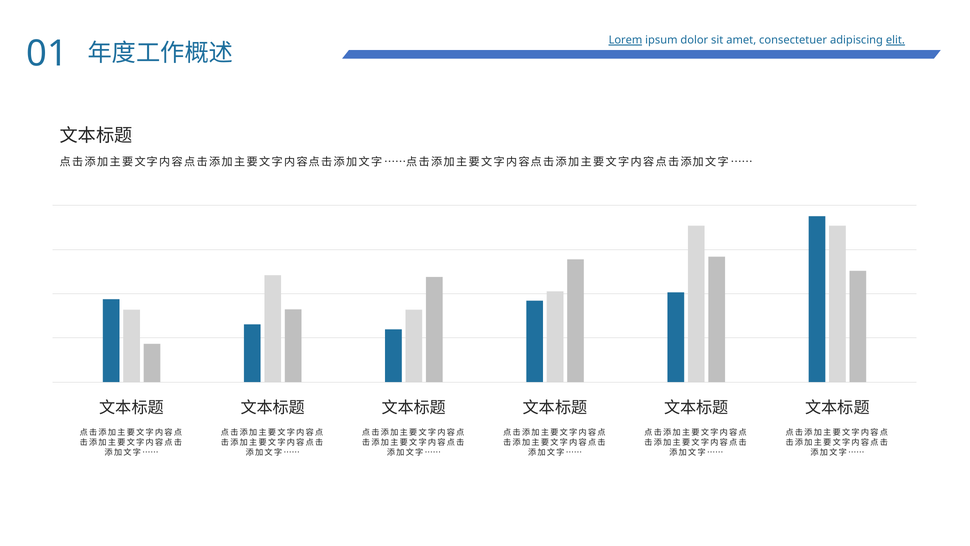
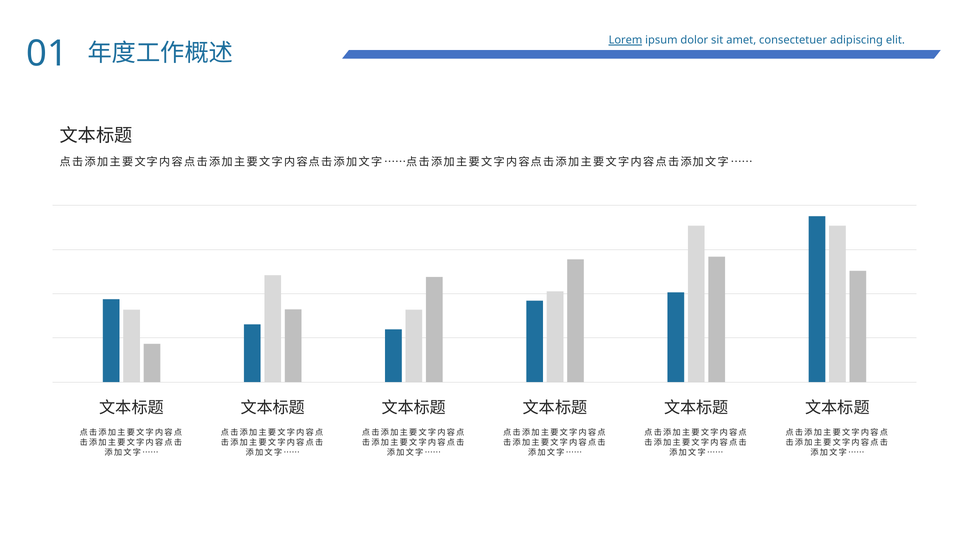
elit underline: present -> none (895, 40)
